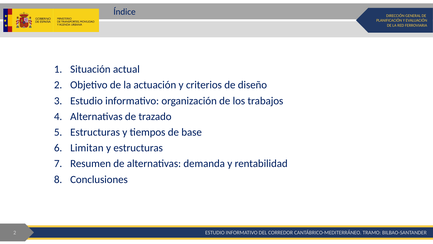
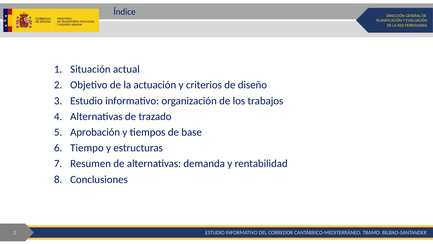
Estructuras: Estructuras -> Aprobación (95, 132)
Limitan: Limitan -> Tiempo (87, 148)
